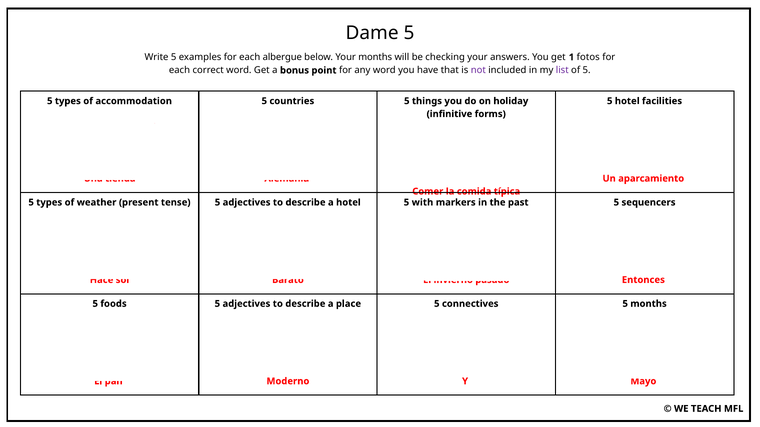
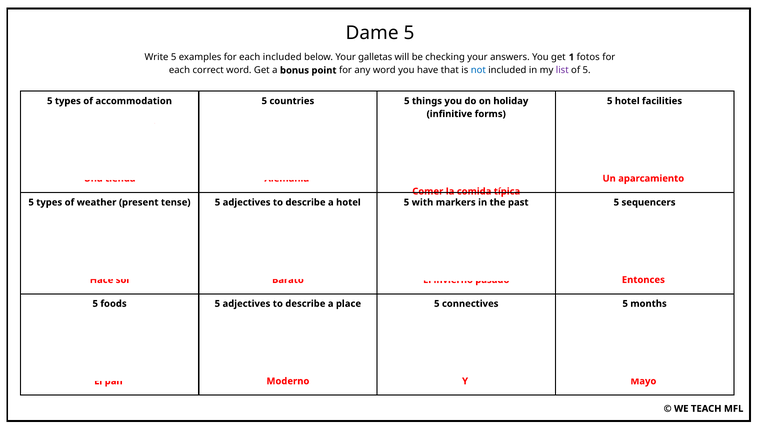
each albergue: albergue -> included (282, 57)
Your months: months -> galletas (375, 57)
not colour: purple -> blue (478, 70)
